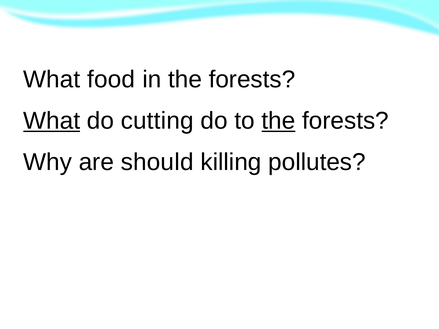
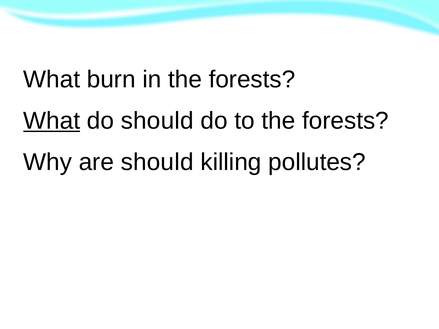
food: food -> burn (111, 79)
do cutting: cutting -> should (157, 121)
the underline: present -> none (279, 121)
